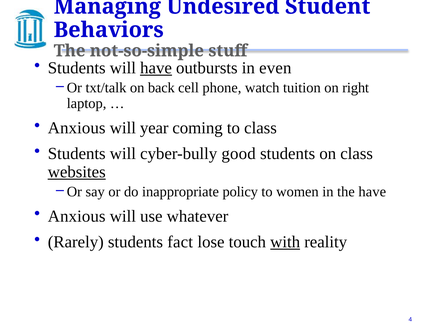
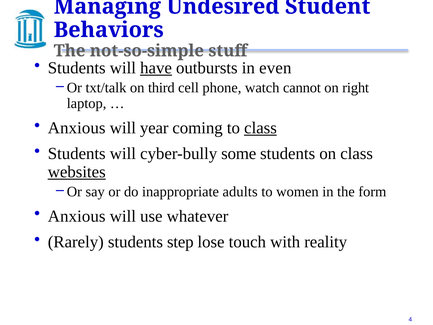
back: back -> third (161, 88)
tuition: tuition -> cannot (302, 88)
class underline: none -> present (260, 128)
good: good -> some (239, 154)
policy: policy -> adults (240, 192)
the have: have -> form (372, 192)
fact: fact -> step (180, 242)
with underline: present -> none (285, 242)
